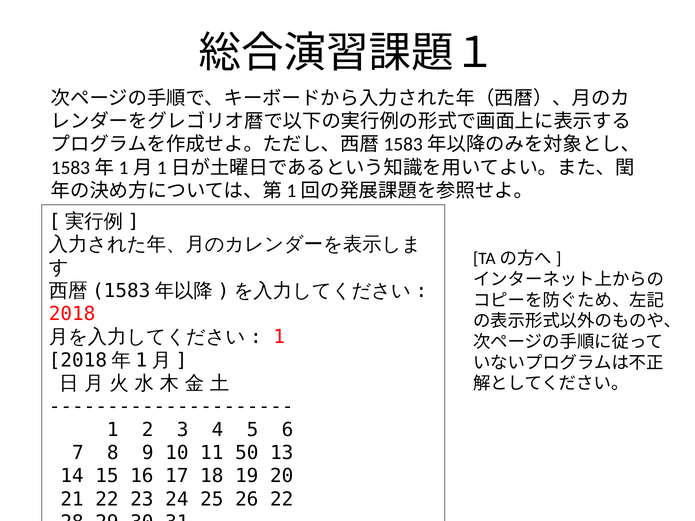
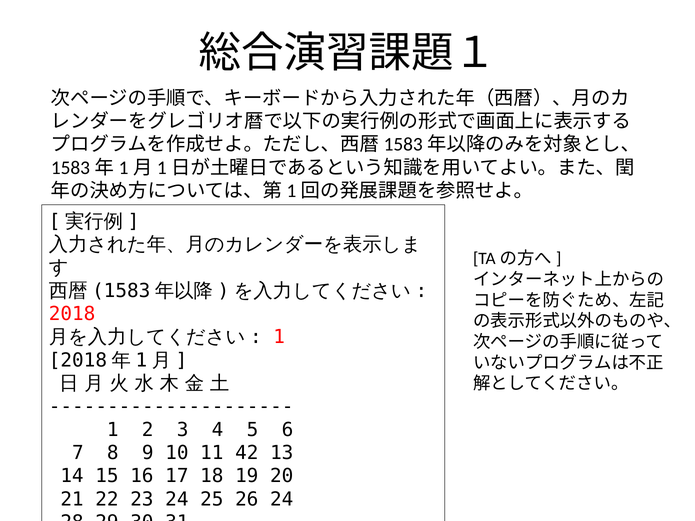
50: 50 -> 42 (247, 453)
26 22: 22 -> 24 (282, 499)
